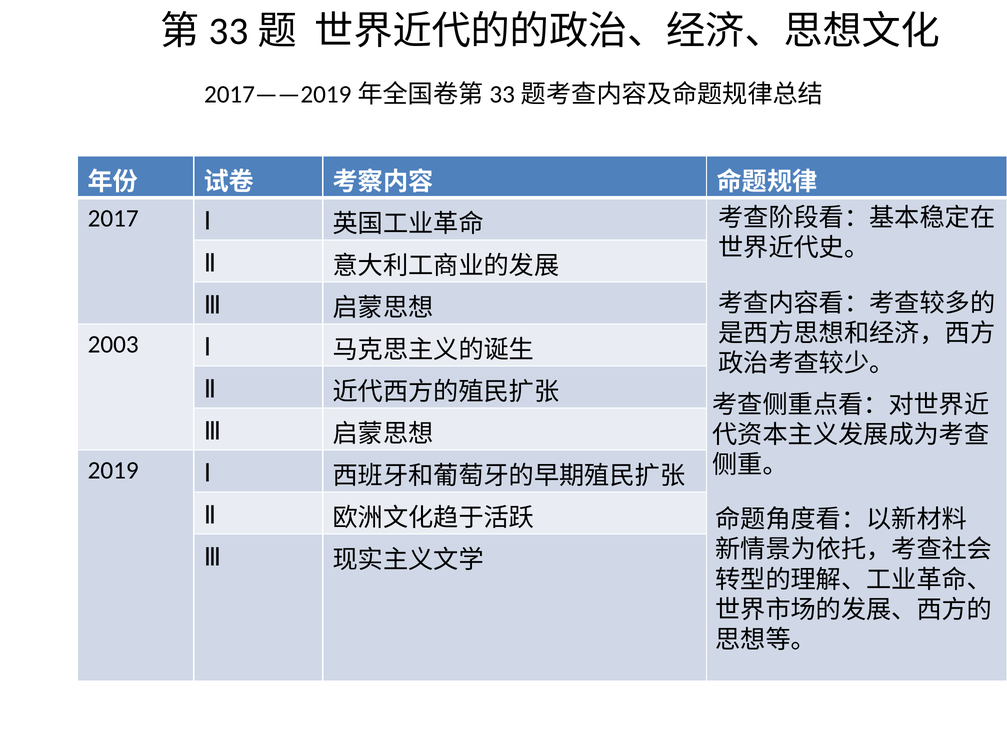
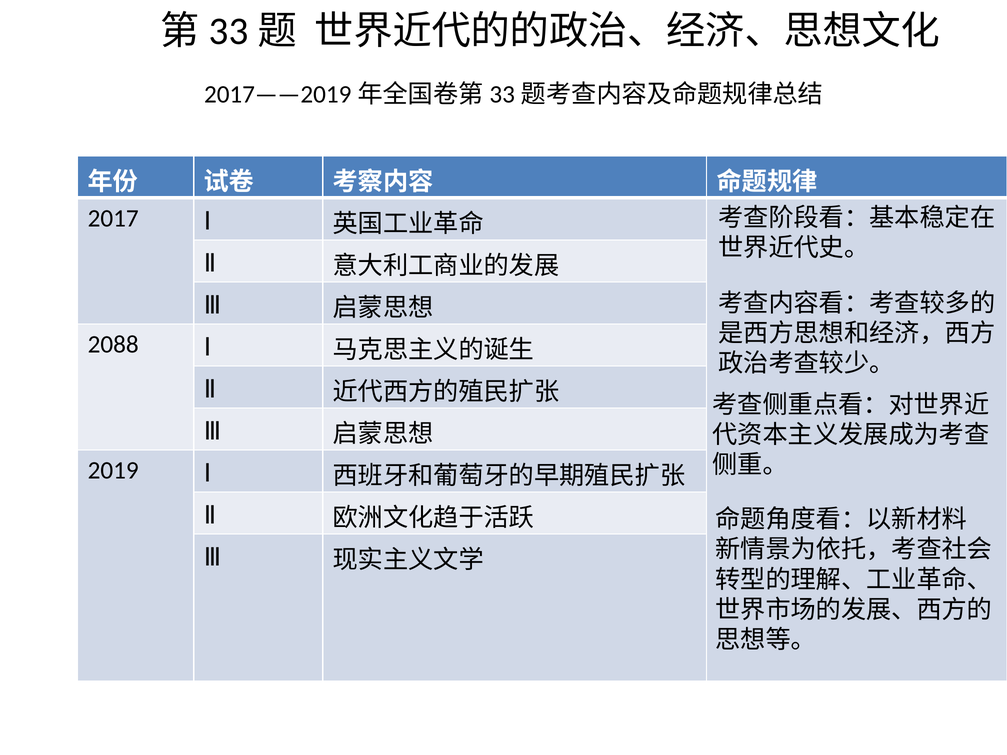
2003: 2003 -> 2088 (113, 345)
